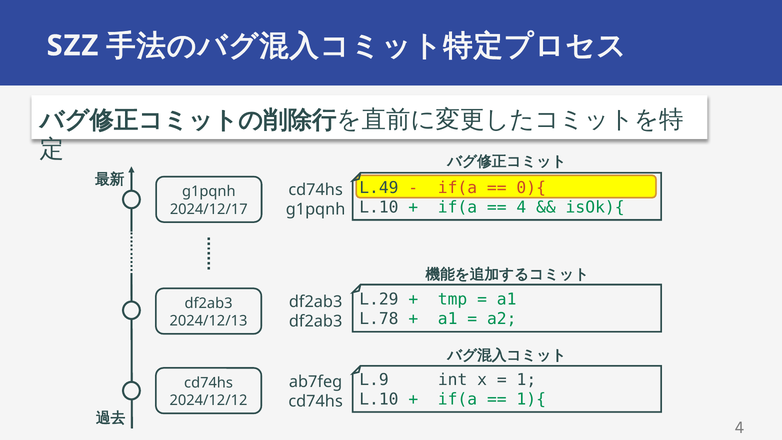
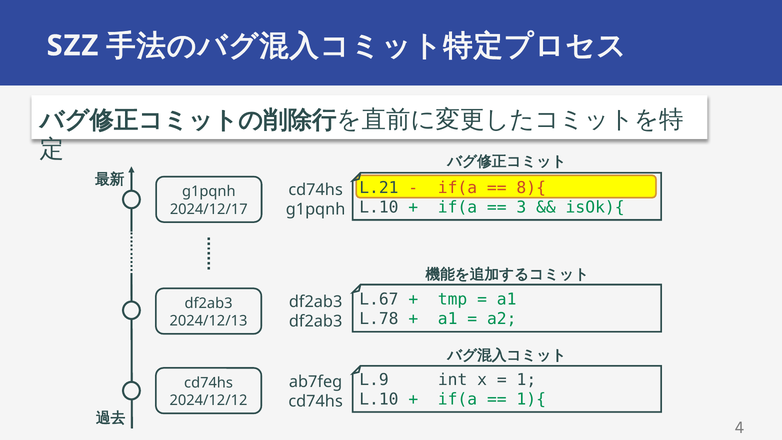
L.49: L.49 -> L.21 (379, 188)
0){: 0){ -> 8){ (531, 188)
4: 4 -> 3 (521, 207)
L.29: L.29 -> L.67 (379, 299)
